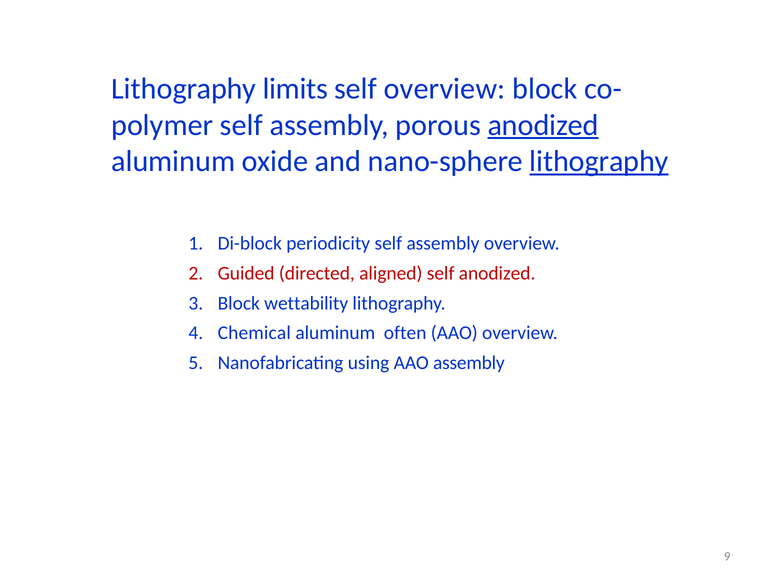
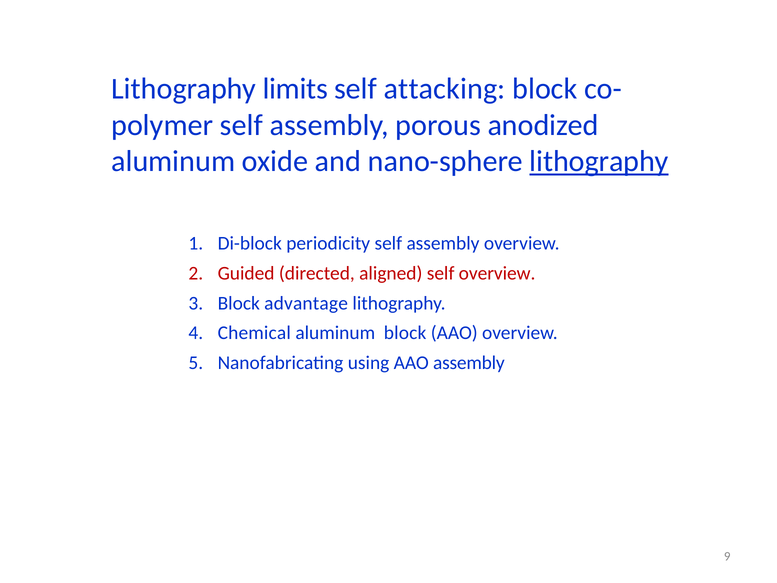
self overview: overview -> attacking (445, 89)
anodized underline: present -> none (543, 125)
self anodized: anodized -> overview (497, 273)
wettability: wettability -> advantage (306, 303)
aluminum often: often -> block (405, 333)
